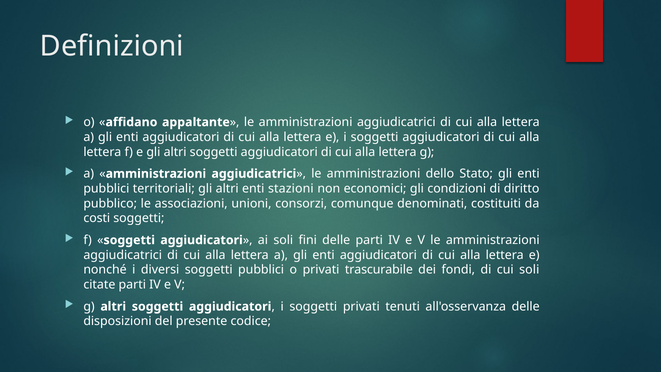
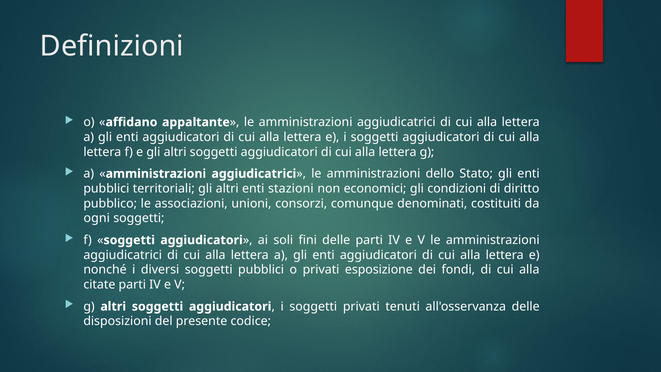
costi: costi -> ogni (97, 218)
trascurabile: trascurabile -> esposizione (379, 270)
fondi di cui soli: soli -> alla (529, 270)
